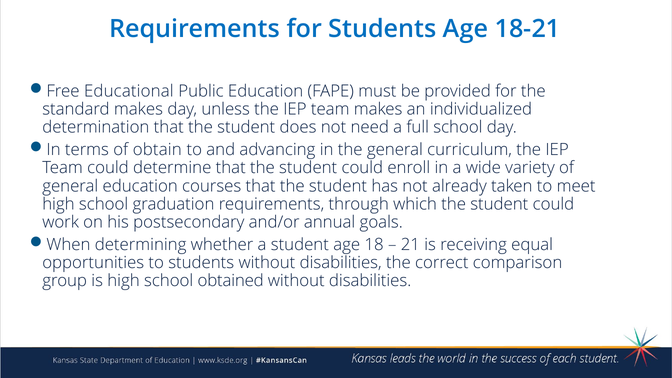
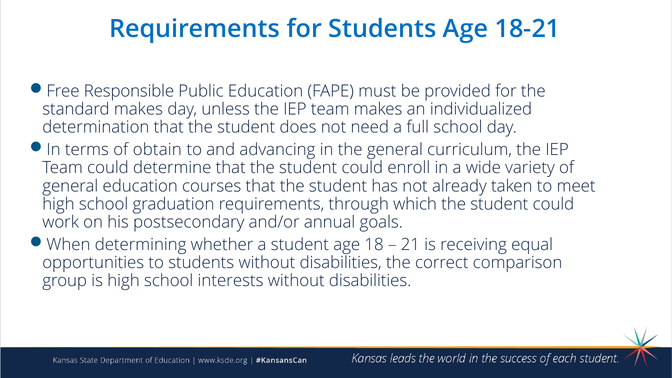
Educational: Educational -> Responsible (129, 91)
obtained: obtained -> interests (231, 281)
